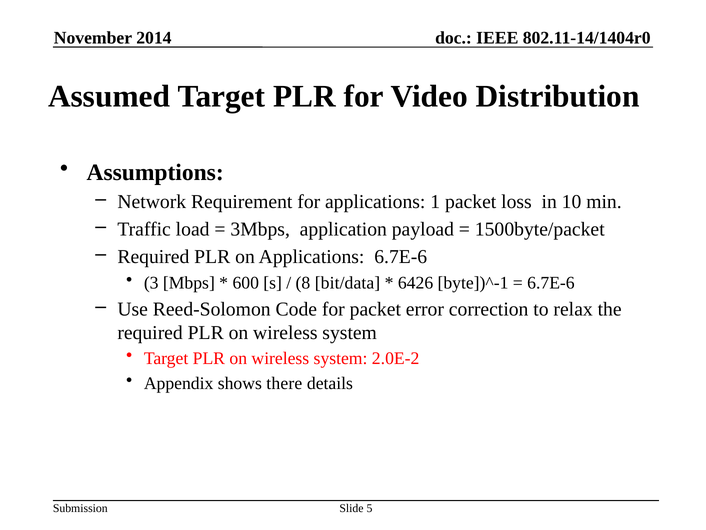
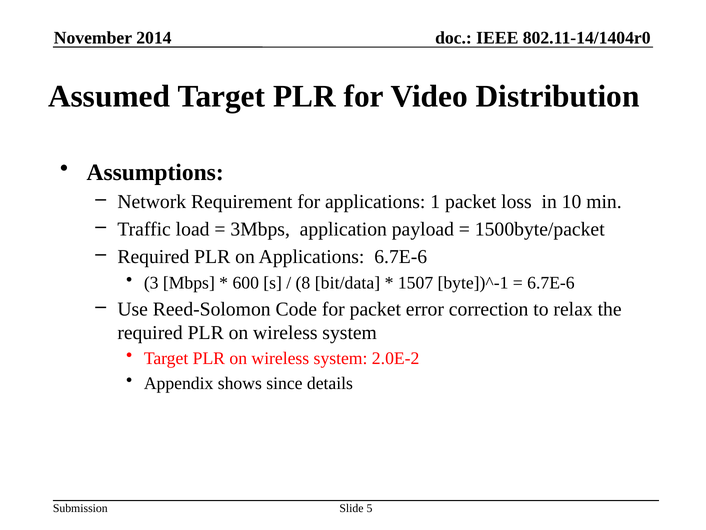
6426: 6426 -> 1507 (416, 282)
there: there -> since (284, 383)
